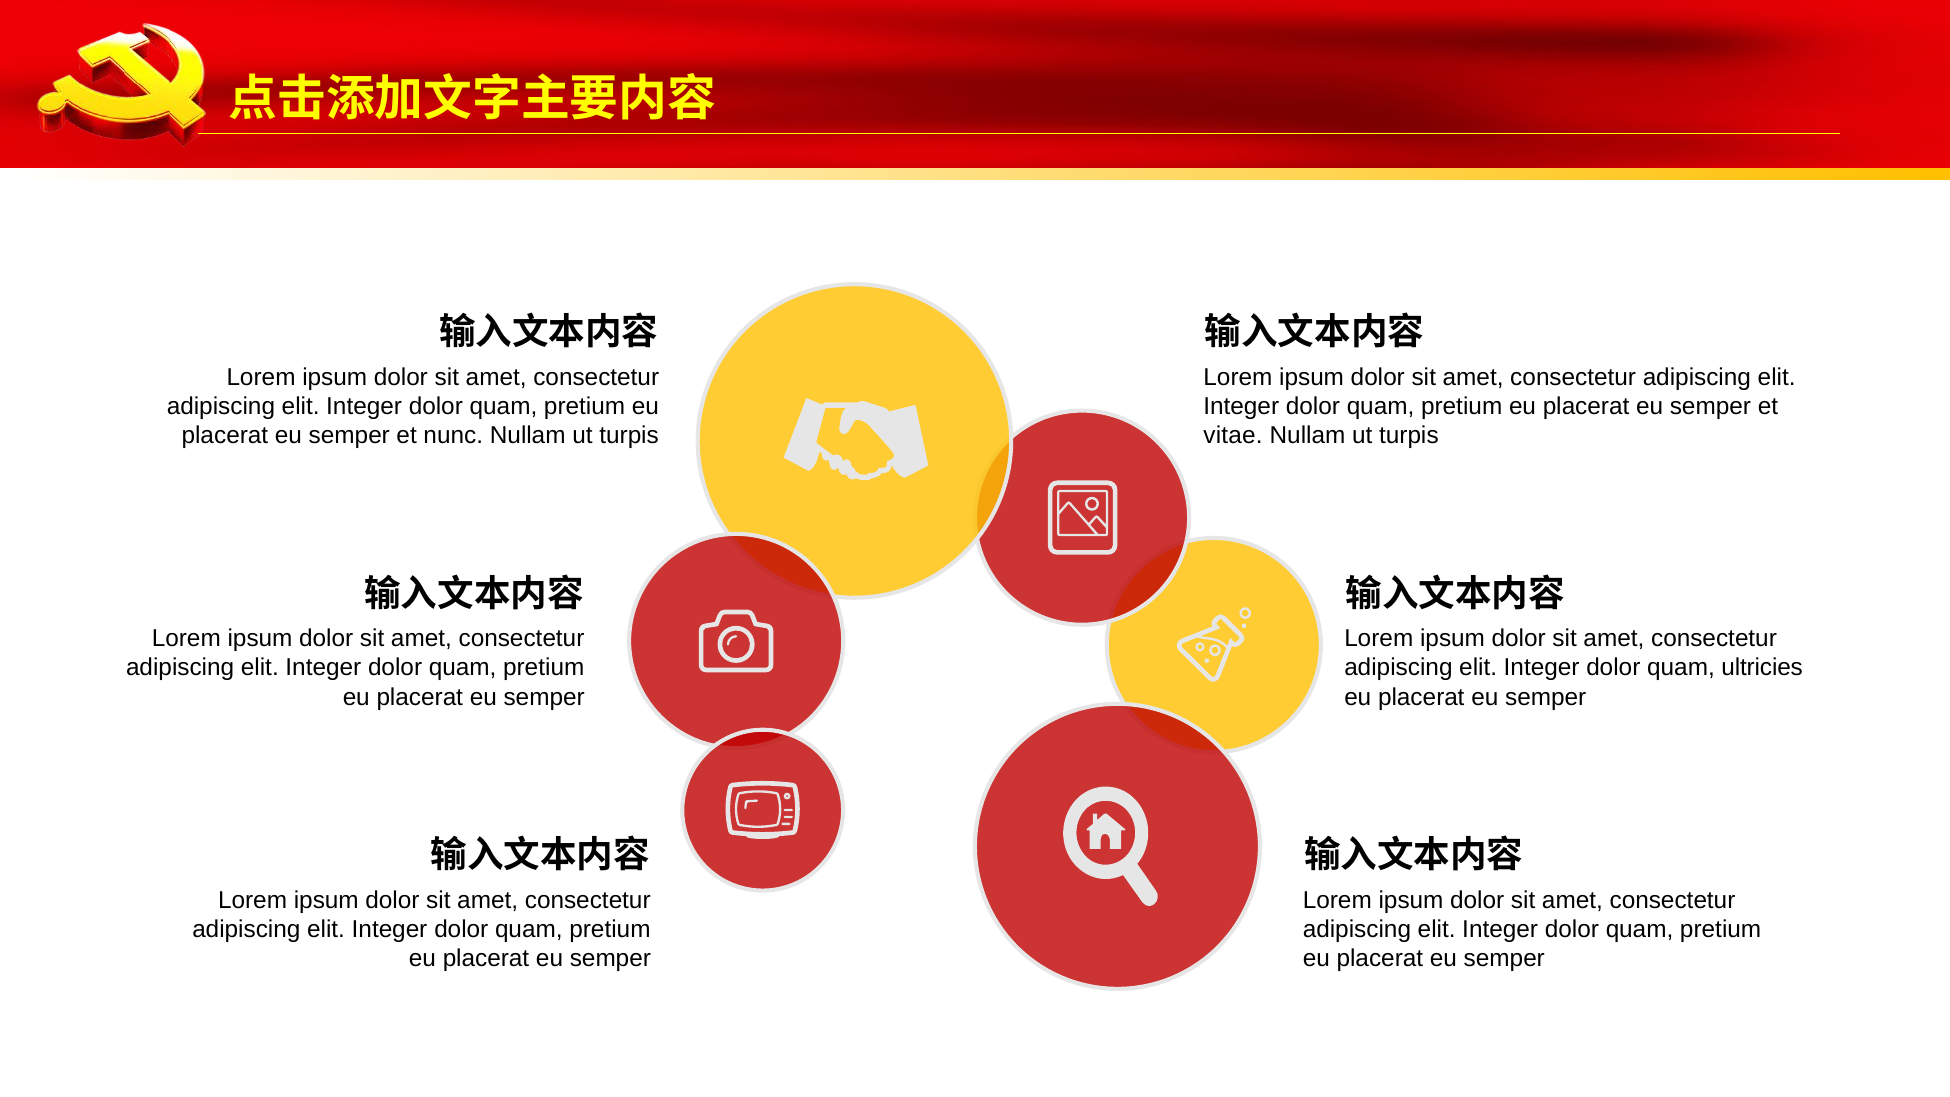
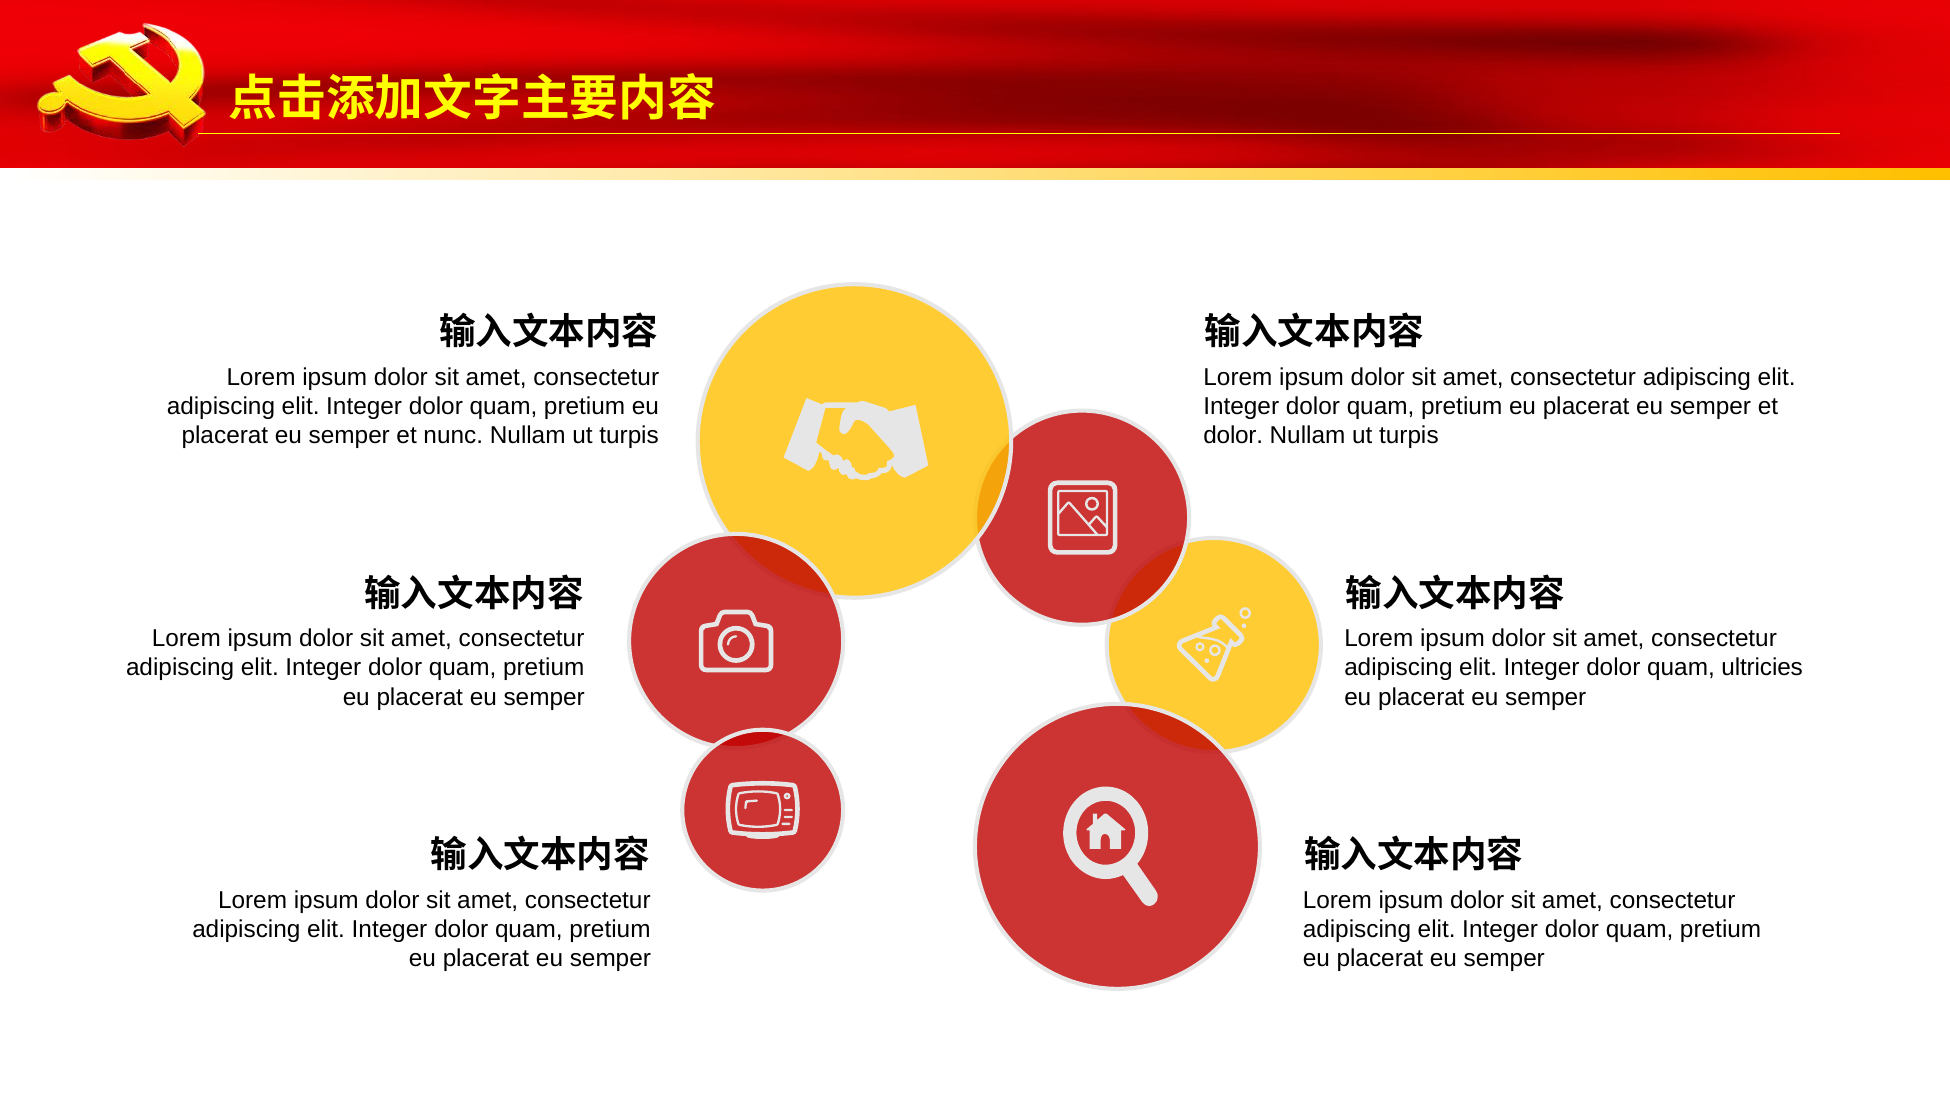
vitae: vitae -> dolor (1233, 436)
